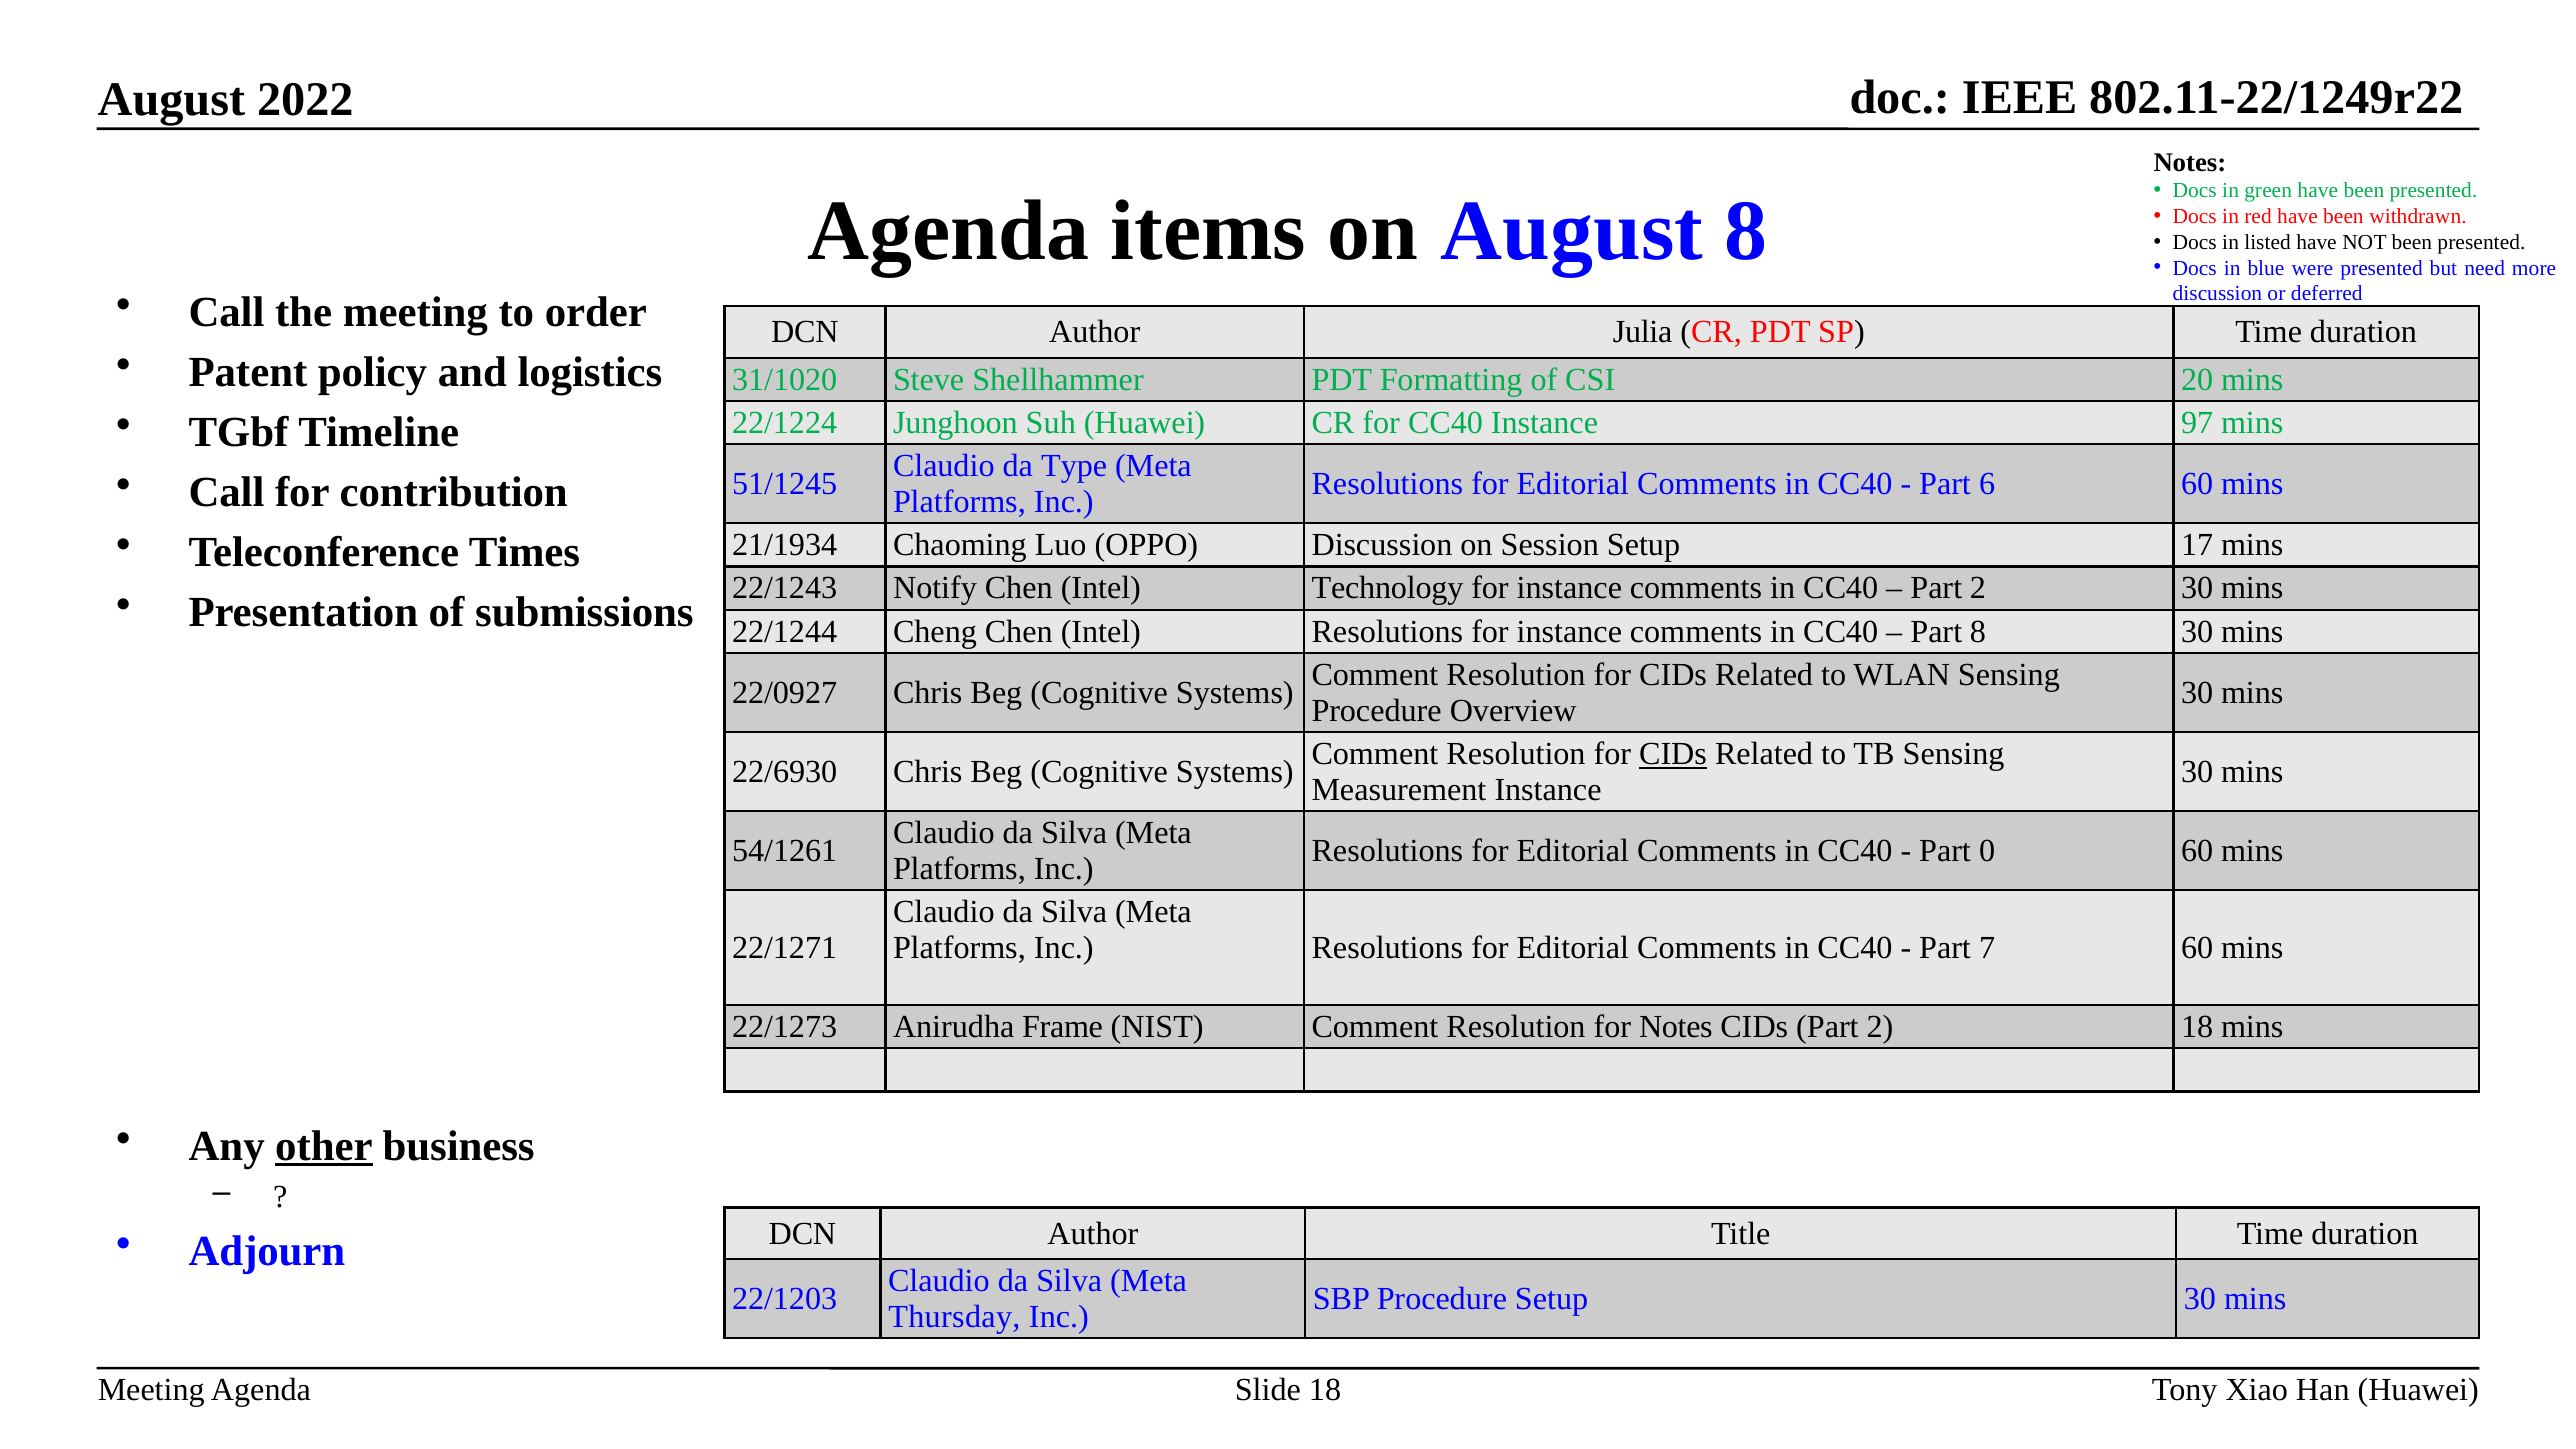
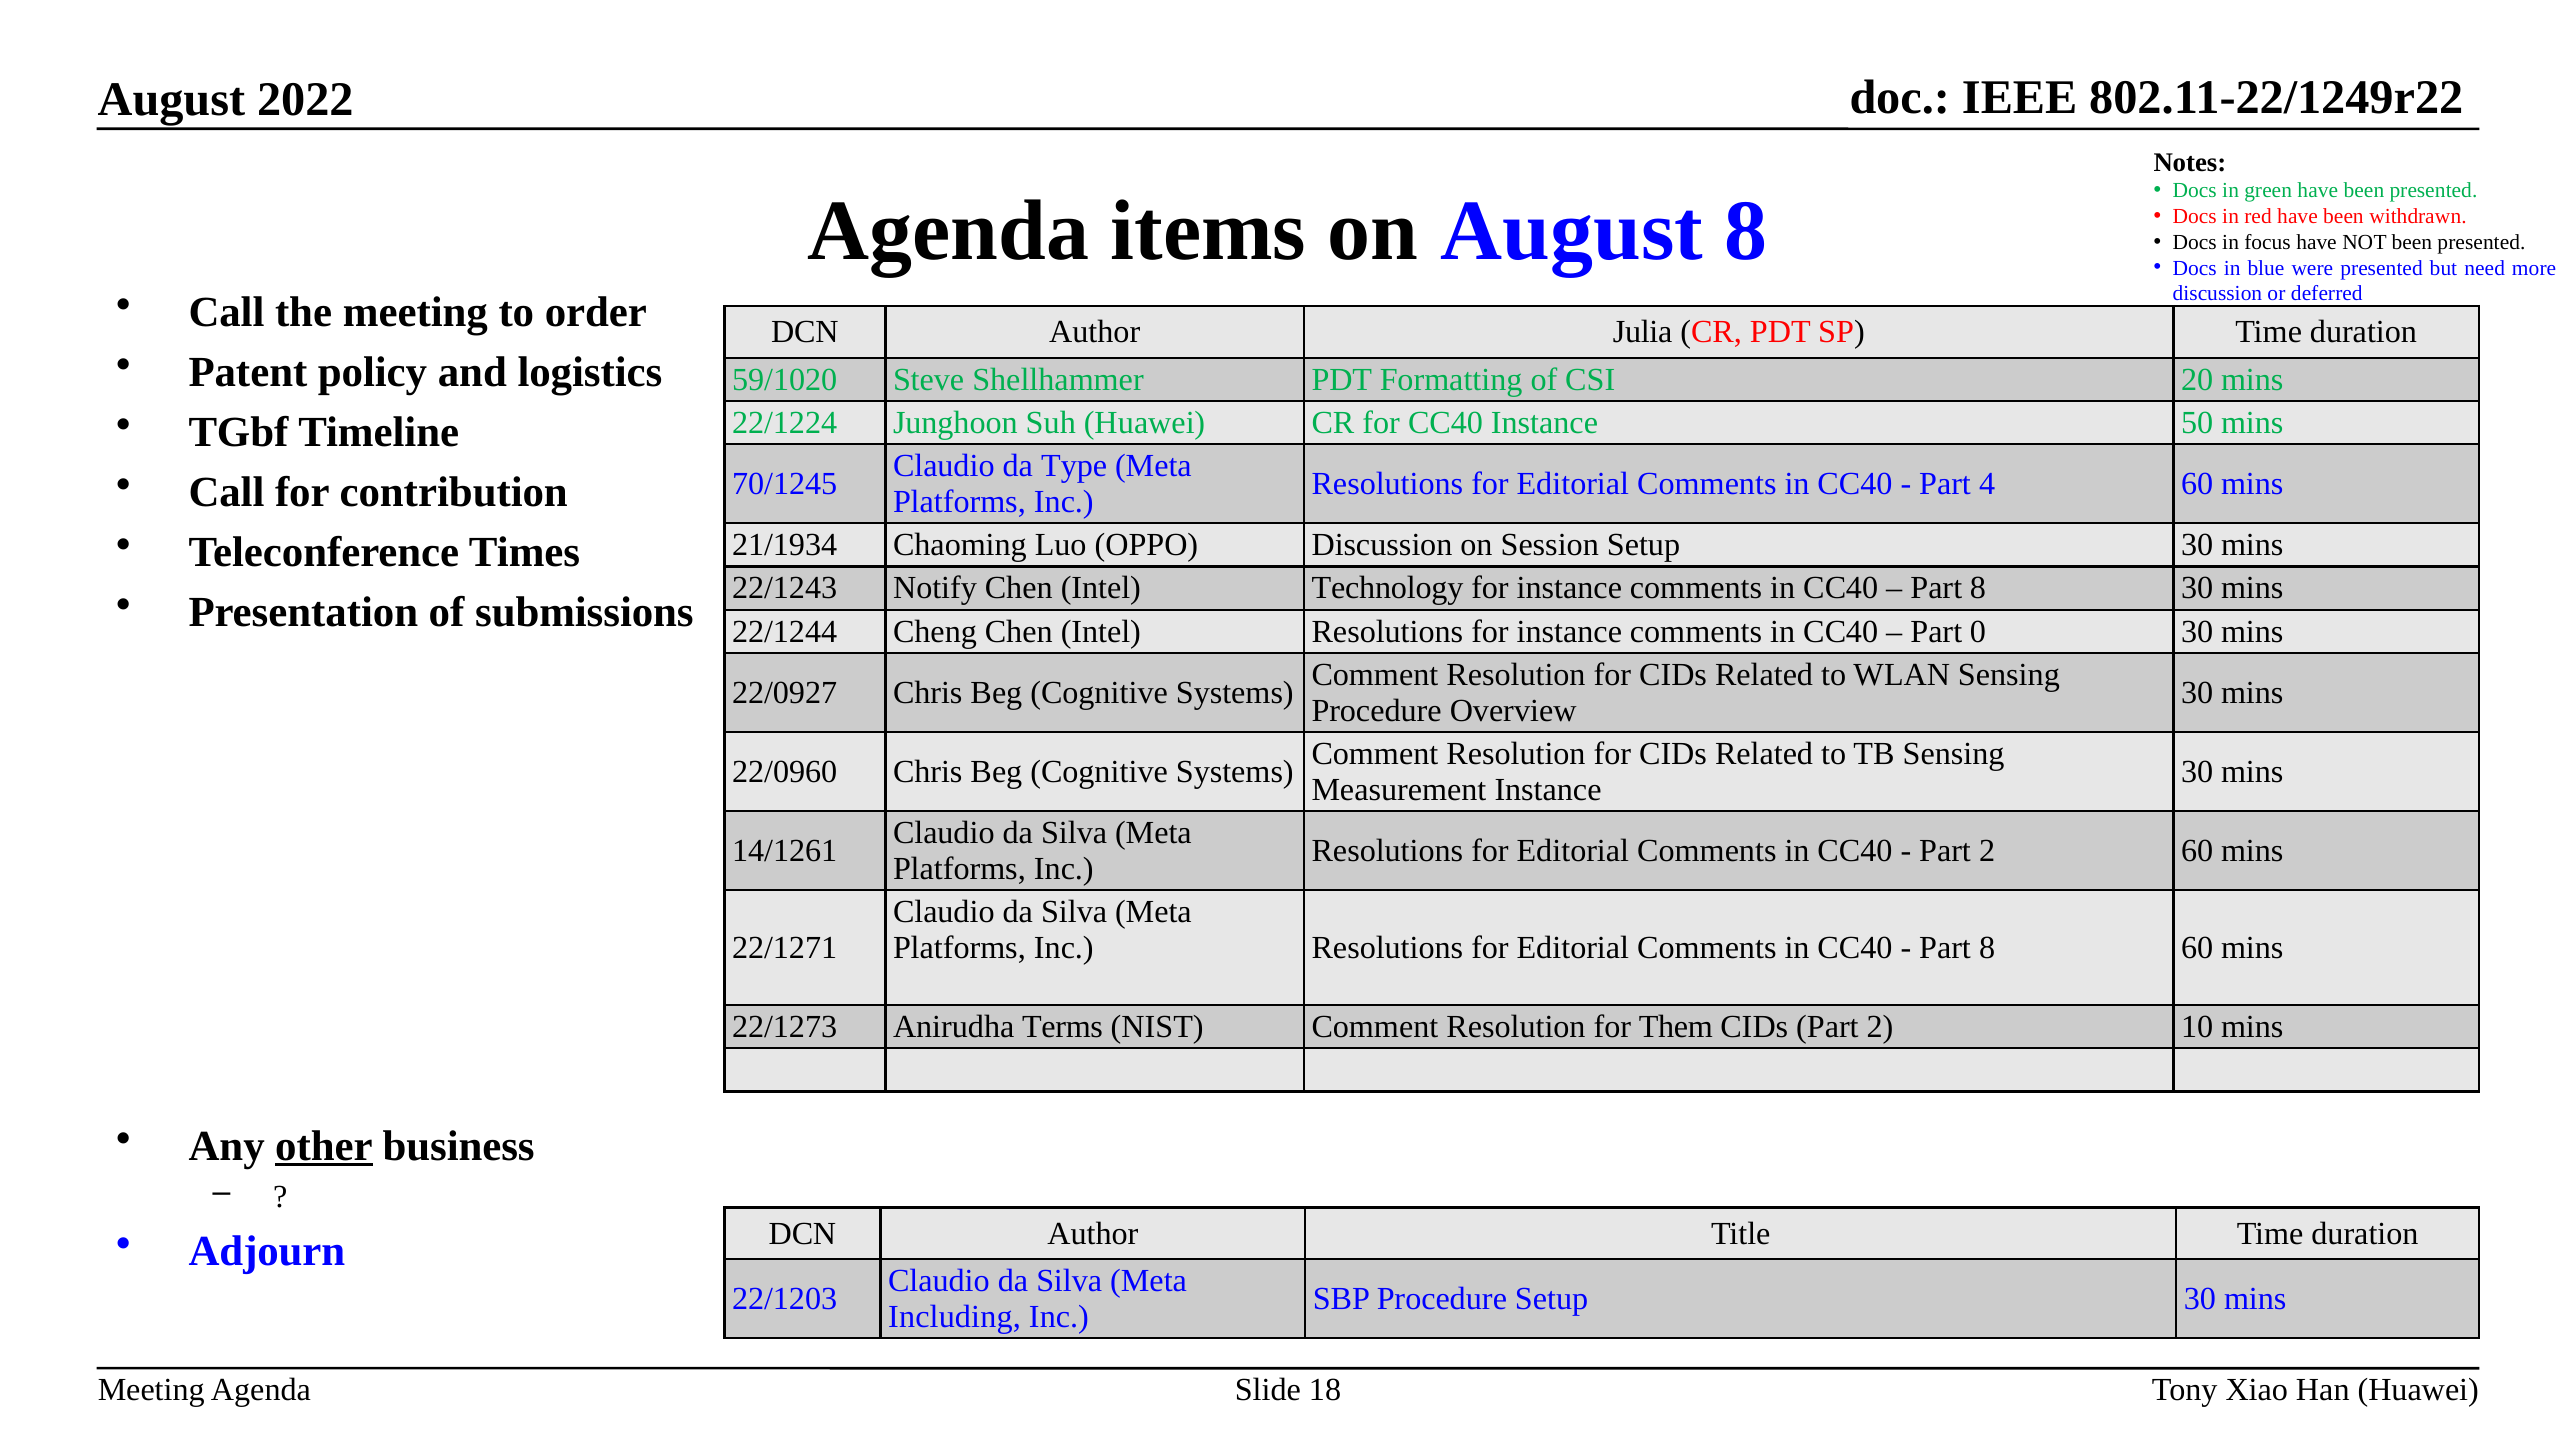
listed: listed -> focus (2268, 242)
31/1020: 31/1020 -> 59/1020 (785, 380)
97: 97 -> 50 (2197, 423)
51/1245: 51/1245 -> 70/1245 (785, 484)
6: 6 -> 4 (1987, 484)
Session Setup 17: 17 -> 30 (2197, 545)
2: 2 -> 8 (1978, 588)
Part 8: 8 -> 0 (1978, 632)
CIDs underline: present -> none (1673, 754)
22/6930: 22/6930 -> 22/0960 (785, 772)
54/1261: 54/1261 -> 14/1261 (785, 851)
0: 0 -> 2 (1987, 851)
7: 7 -> 8 (1987, 948)
Frame: Frame -> Terms (1063, 1027)
for Notes: Notes -> Them (1676, 1027)
2 18: 18 -> 10 (2197, 1027)
Thursday: Thursday -> Including (954, 1317)
